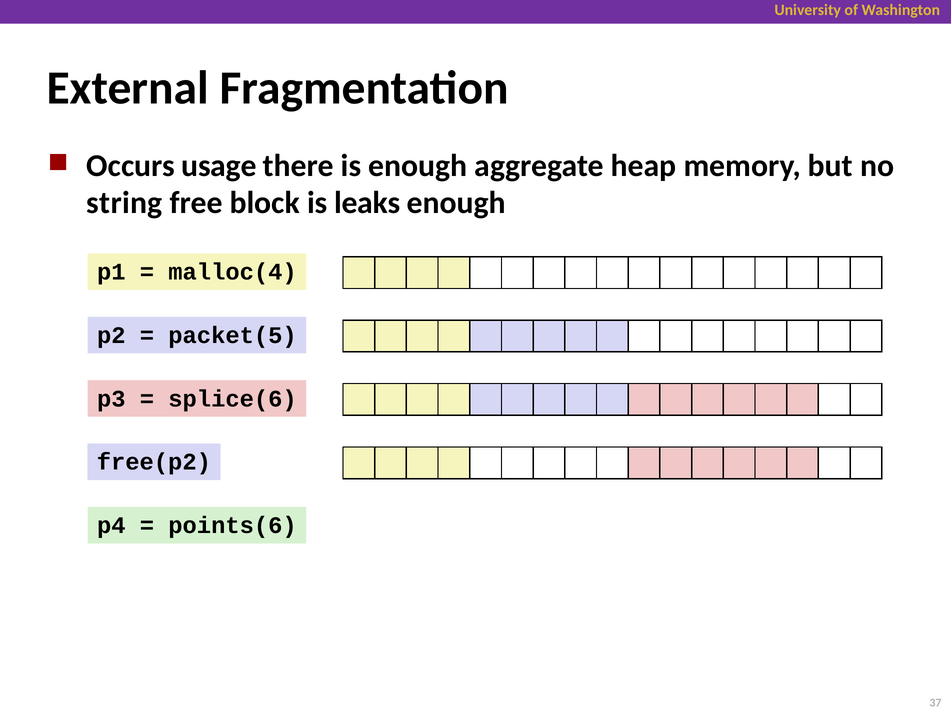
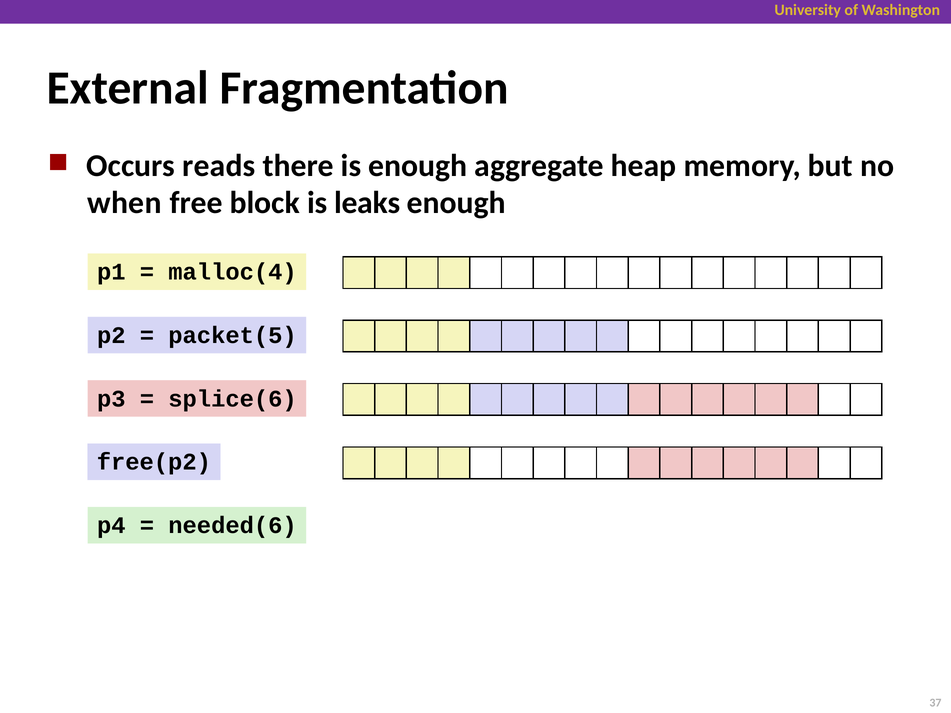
usage: usage -> reads (219, 166)
string: string -> when (124, 203)
points(6: points(6 -> needed(6 (233, 526)
